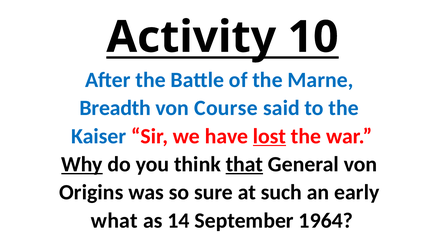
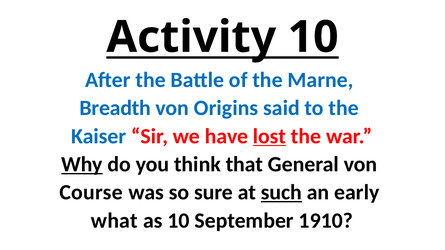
Course: Course -> Origins (226, 108)
that underline: present -> none (244, 165)
Origins: Origins -> Course (91, 193)
such underline: none -> present (281, 193)
as 14: 14 -> 10 (179, 221)
1964: 1964 -> 1910 (326, 221)
